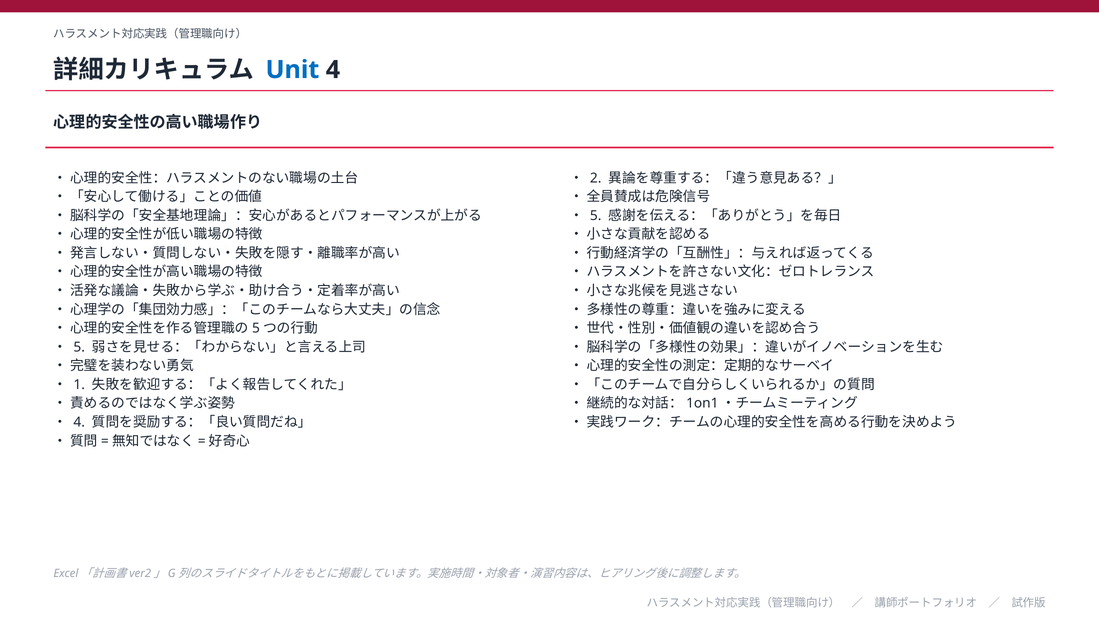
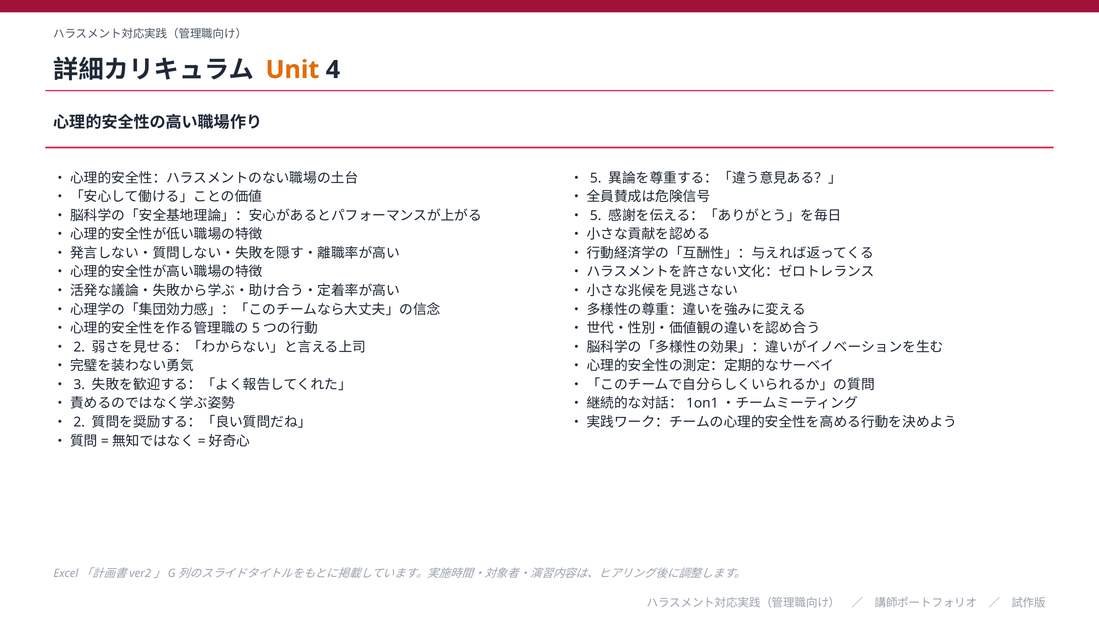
Unit colour: blue -> orange (292, 70)
2: 2 -> 5 (596, 178)
5: 5 -> 2 (79, 347)
1: 1 -> 3 (79, 385)
4: 4 -> 2 (79, 422)
